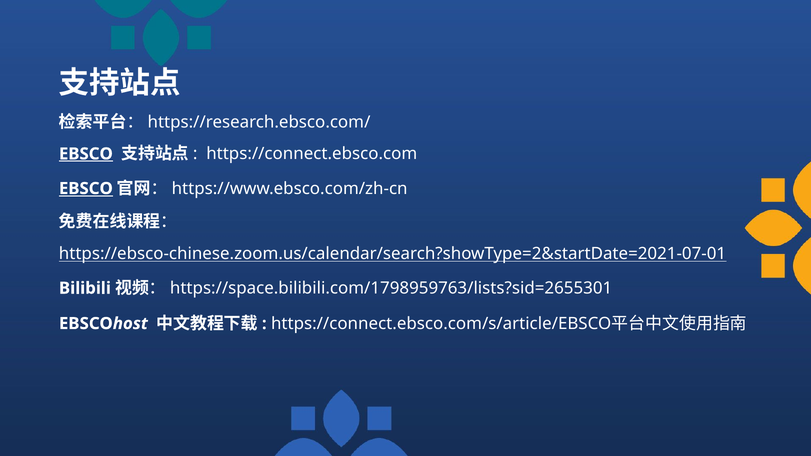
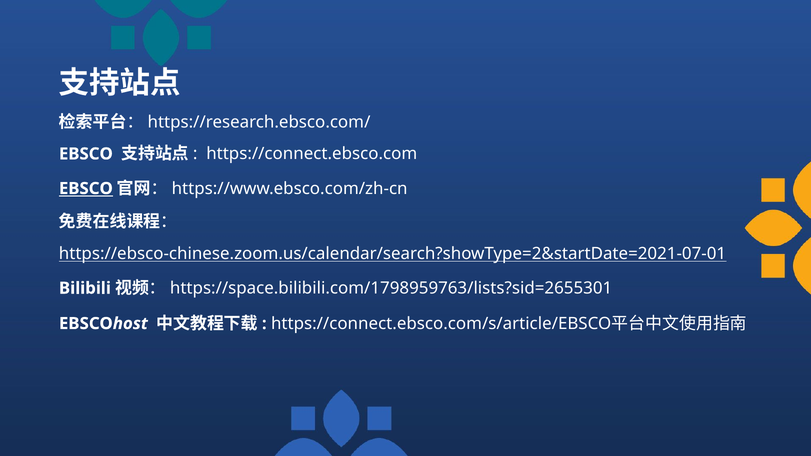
EBSCO underline: present -> none (86, 154)
